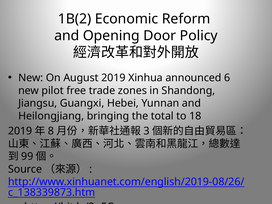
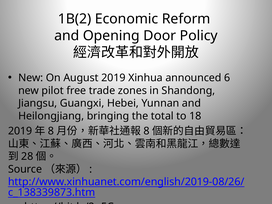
3: 3 -> 8 (146, 131)
99: 99 -> 28 (27, 156)
